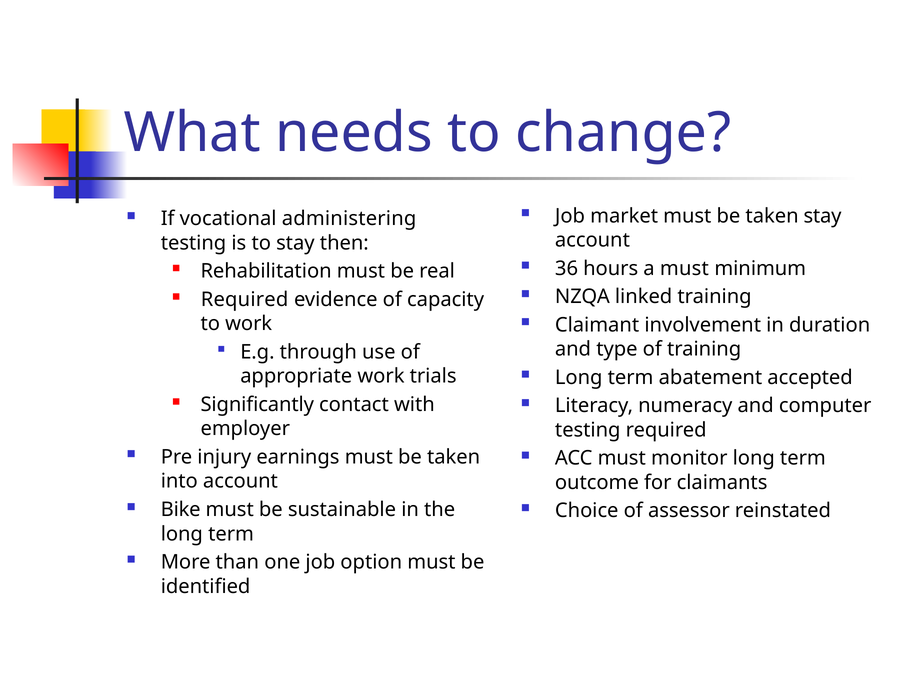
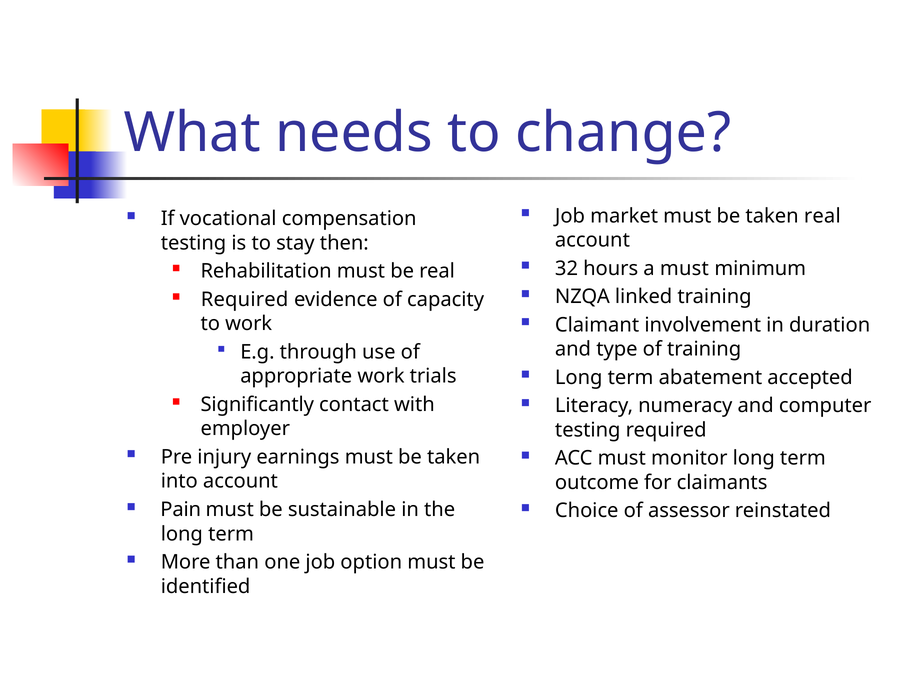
taken stay: stay -> real (822, 216)
administering: administering -> compensation (349, 219)
36: 36 -> 32 (567, 268)
Bike: Bike -> Pain (181, 509)
